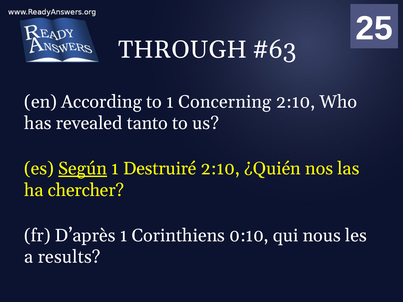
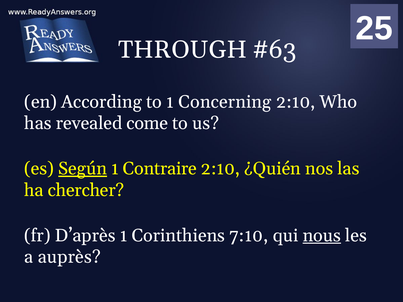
tanto: tanto -> come (147, 123)
Destruiré: Destruiré -> Contraire (160, 169)
0:10: 0:10 -> 7:10 (249, 236)
nous underline: none -> present (322, 236)
results: results -> auprès (69, 257)
